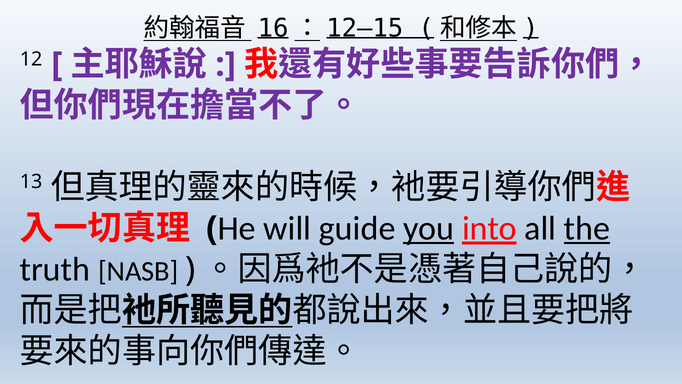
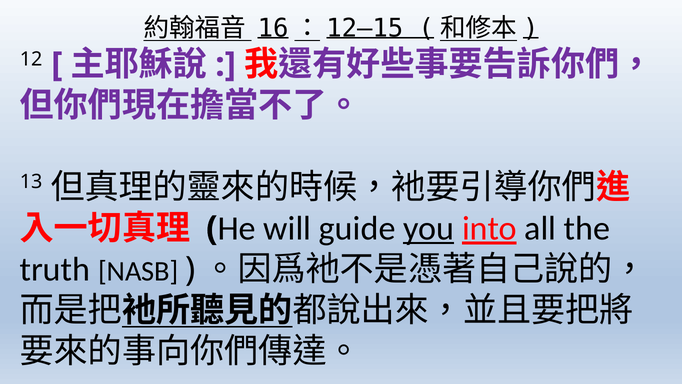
the underline: present -> none (587, 228)
